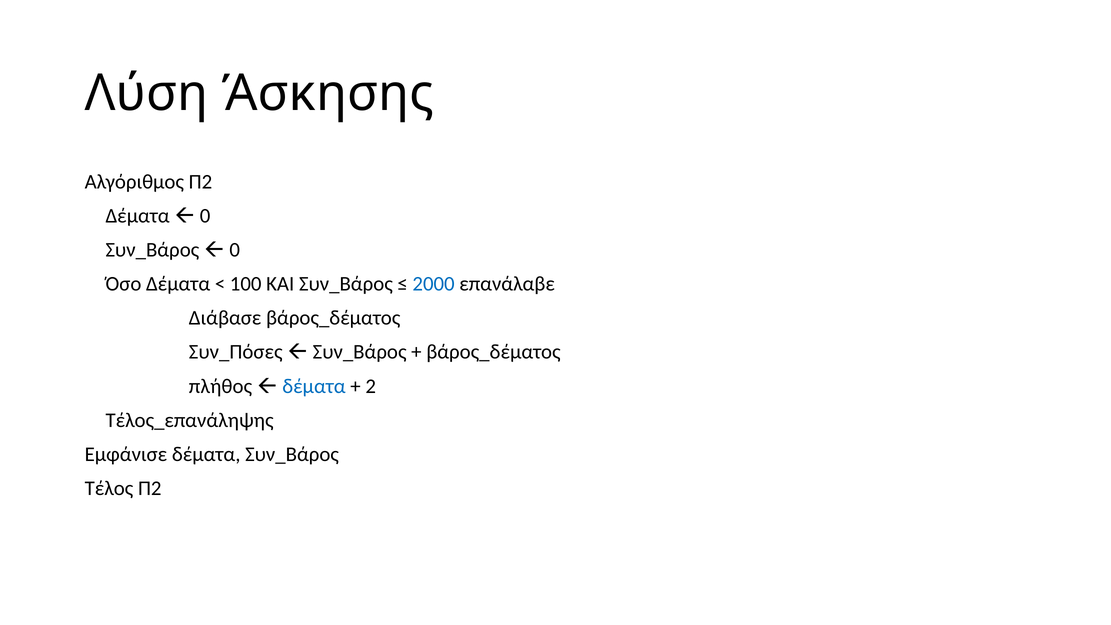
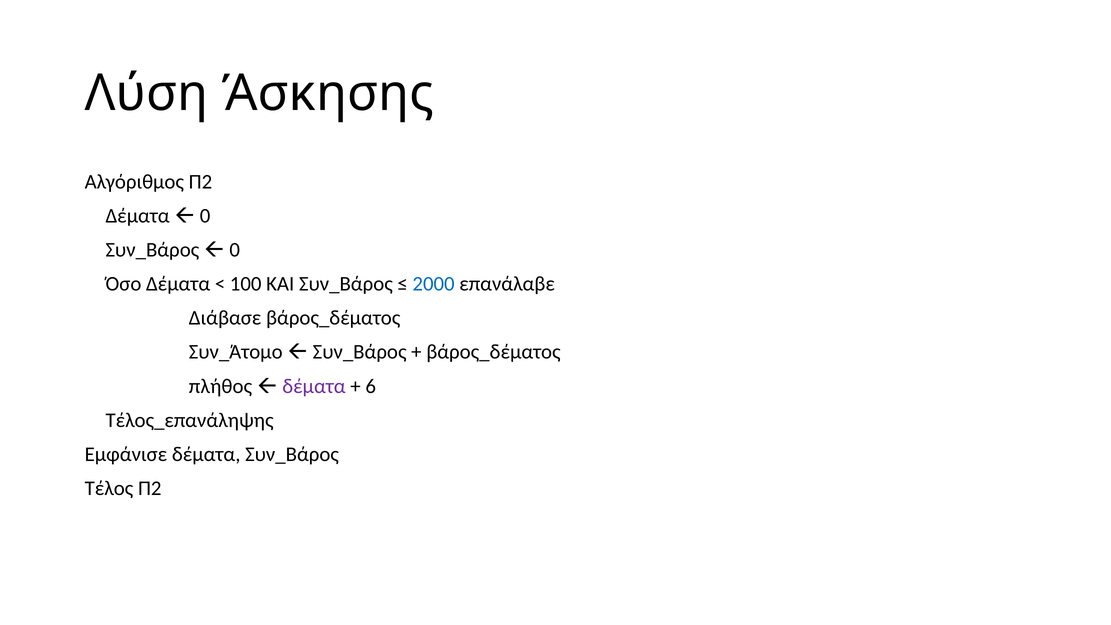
Συν_Πόσες: Συν_Πόσες -> Συν_Άτομο (236, 352)
δέματα colour: blue -> purple (314, 386)
2: 2 -> 6 (371, 386)
